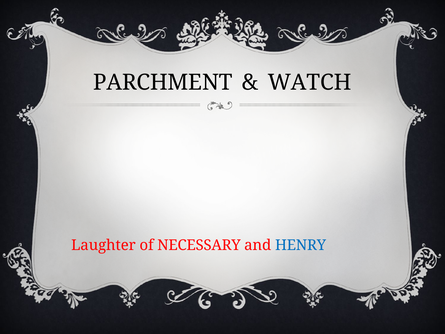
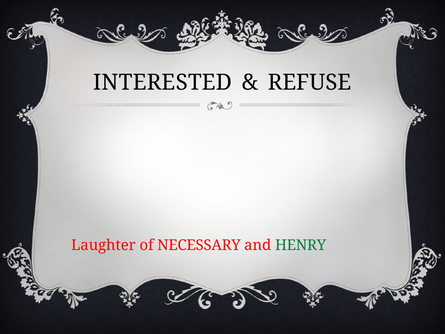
PARCHMENT: PARCHMENT -> INTERESTED (163, 82)
WATCH: WATCH -> REFUSE (310, 82)
HENRY colour: blue -> green (301, 245)
